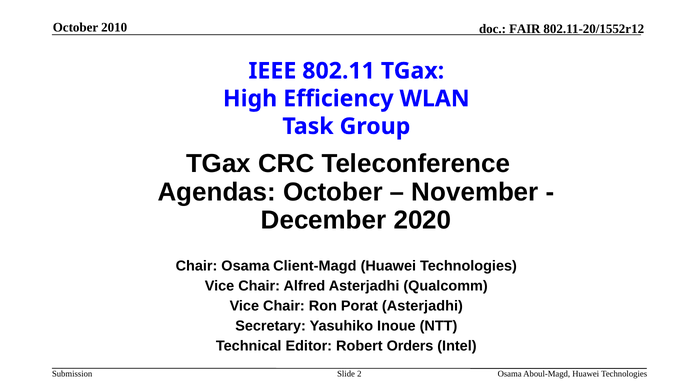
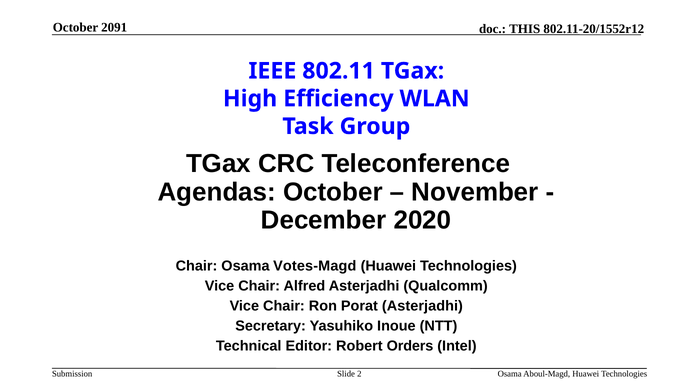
2010: 2010 -> 2091 (114, 28)
FAIR: FAIR -> THIS (525, 29)
Client-Magd: Client-Magd -> Votes-Magd (315, 266)
